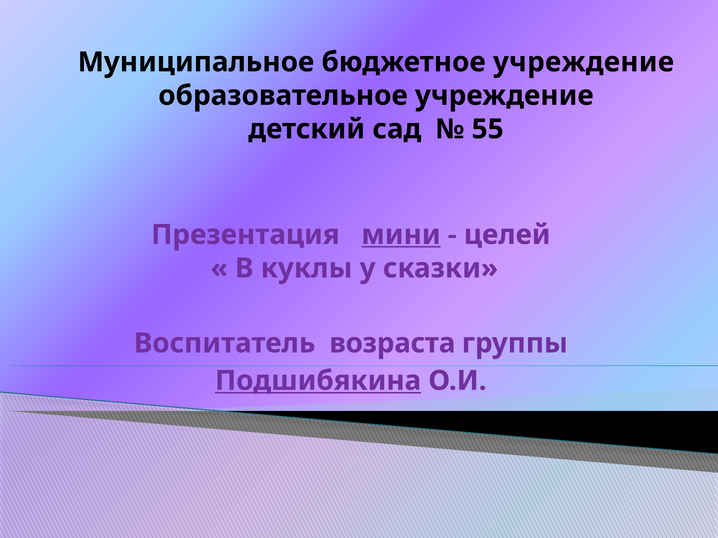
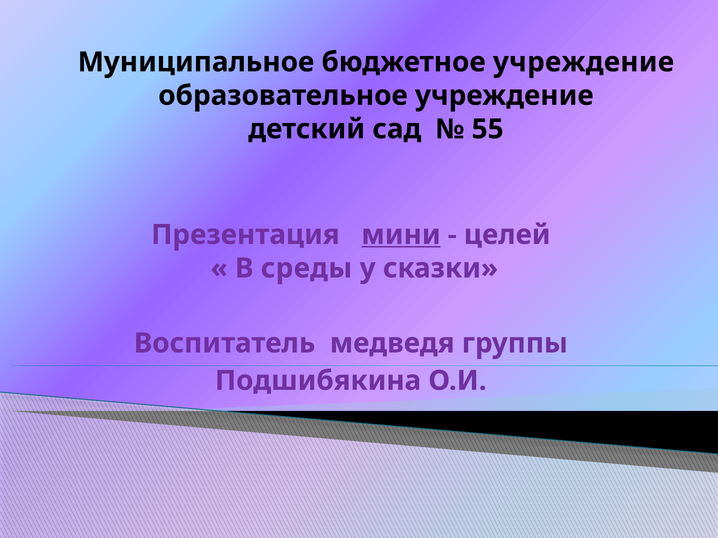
куклы: куклы -> среды (306, 268)
возраста: возраста -> медведя (392, 344)
Подшибякина underline: present -> none (318, 381)
